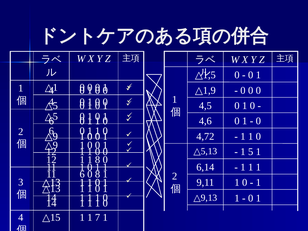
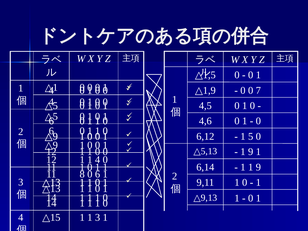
0: 0 -> 7 (258, 90)
4,72: 4,72 -> 6,12 (205, 136)
1: 1 -> 5 (251, 136)
5: 5 -> 9 (251, 152)
1 8: 8 -> 4 (98, 160)
1: 1 -> 9 (258, 167)
11 6: 6 -> 8 (82, 174)
8: 8 -> 6 (98, 174)
1 7: 7 -> 3 (98, 218)
